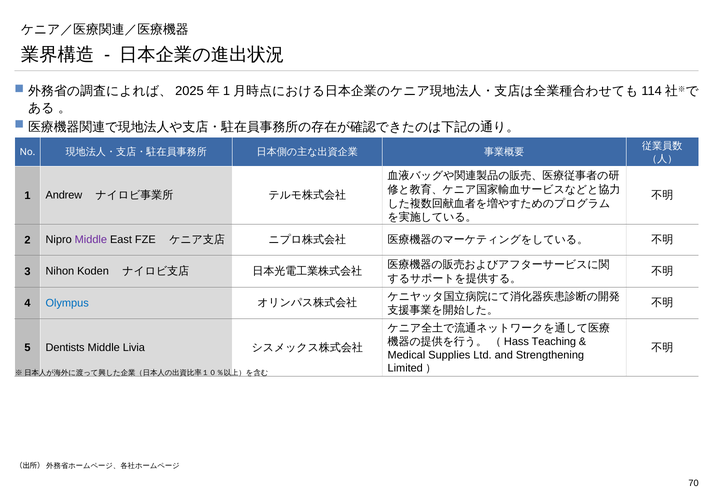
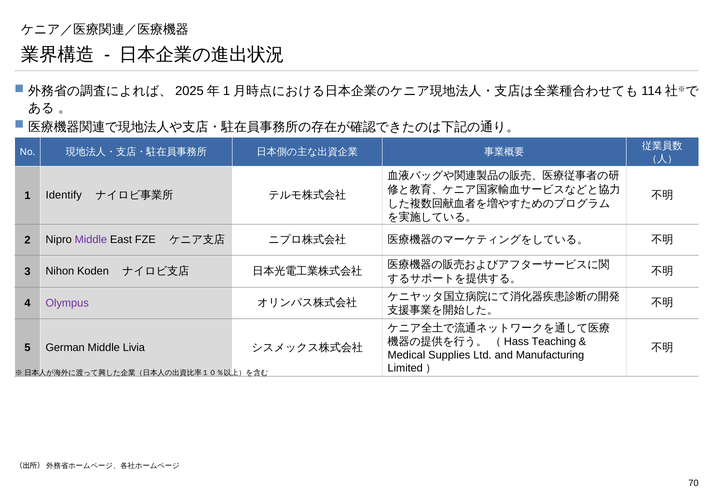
Andrew: Andrew -> Identify (64, 195)
Olympus colour: blue -> purple (67, 303)
Dentists: Dentists -> German (65, 347)
Strengthening: Strengthening -> Manufacturing (550, 355)
